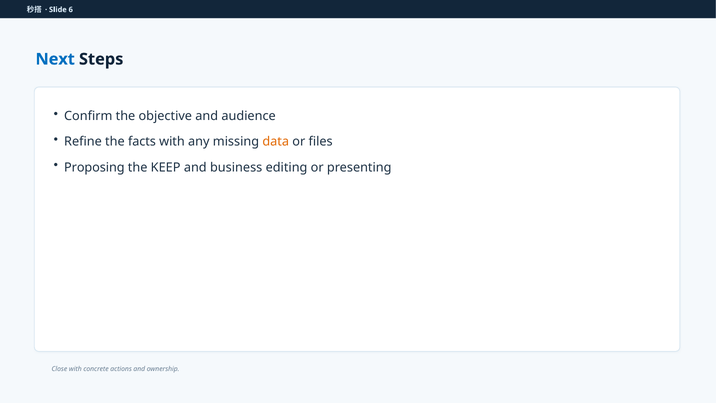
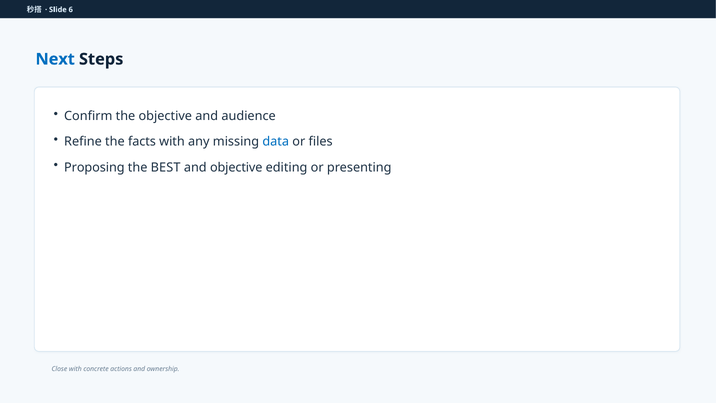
data colour: orange -> blue (276, 142)
KEEP: KEEP -> BEST (166, 167)
and business: business -> objective (236, 167)
